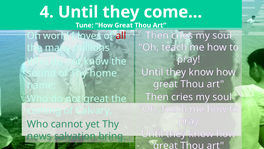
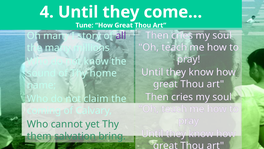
Oh world: world -> many (56, 36)
loves: loves -> story (89, 36)
all colour: red -> purple (121, 36)
not great: great -> claim (96, 98)
news: news -> them (39, 136)
